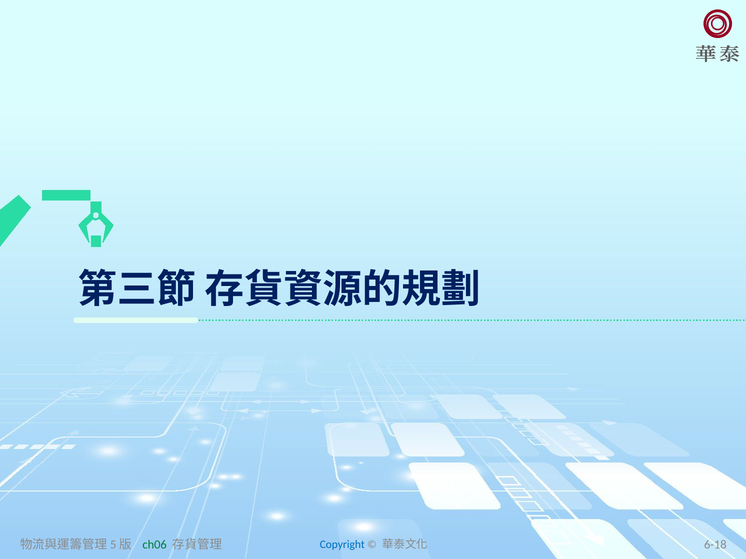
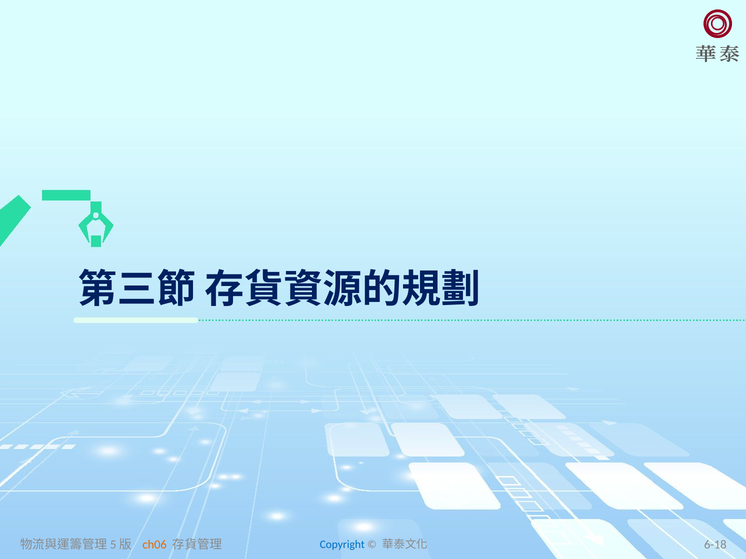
ch06 colour: green -> orange (155, 545)
